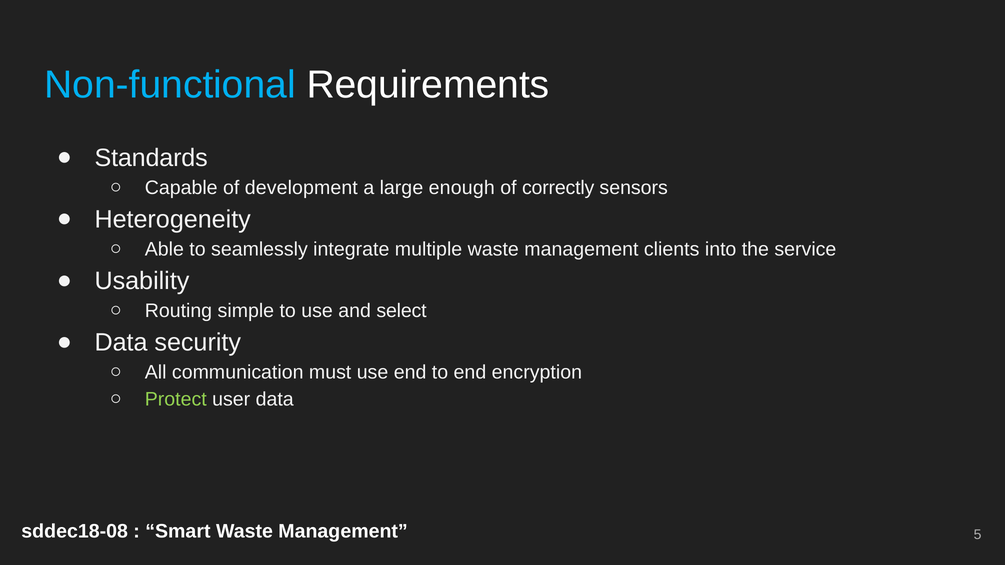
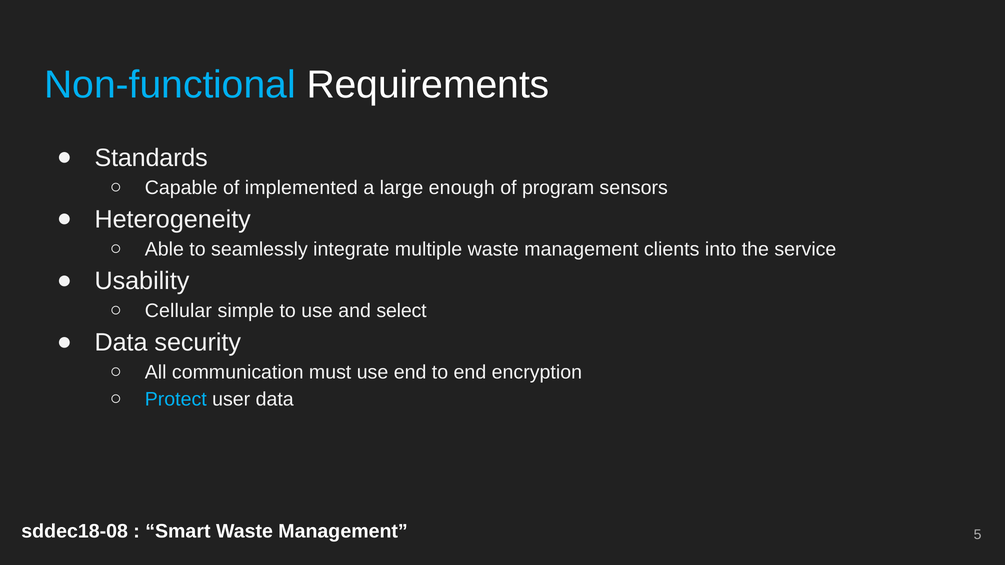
development: development -> implemented (301, 188)
correctly: correctly -> program (558, 188)
Routing: Routing -> Cellular (178, 311)
Protect colour: light green -> light blue (176, 400)
